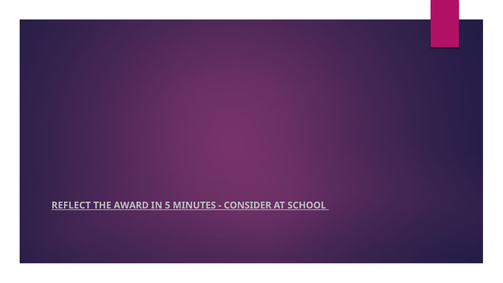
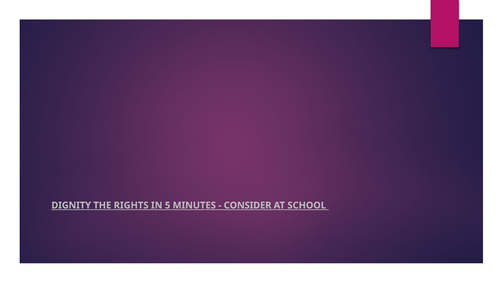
REFLECT: REFLECT -> DIGNITY (71, 205)
AWARD: AWARD -> RIGHTS (131, 205)
